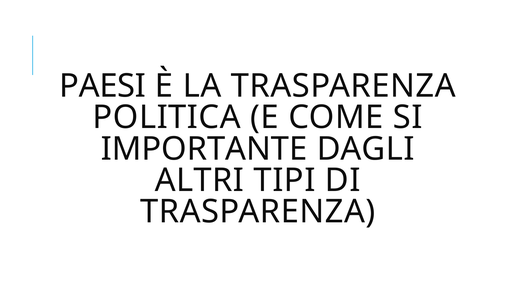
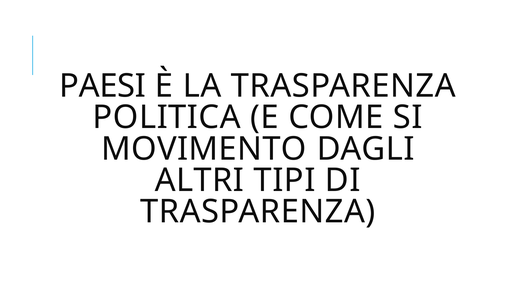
IMPORTANTE: IMPORTANTE -> MOVIMENTO (204, 149)
